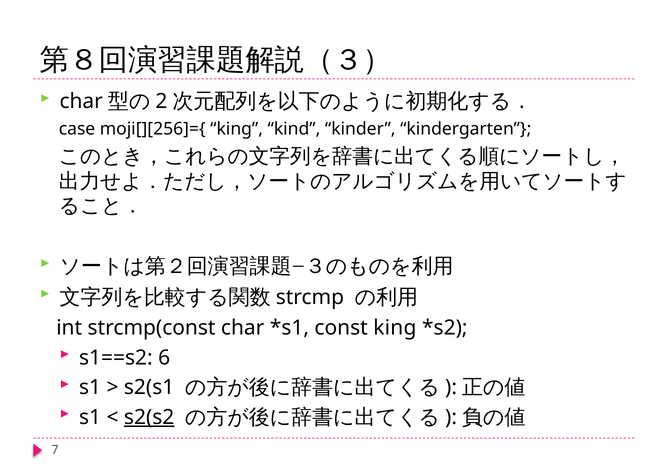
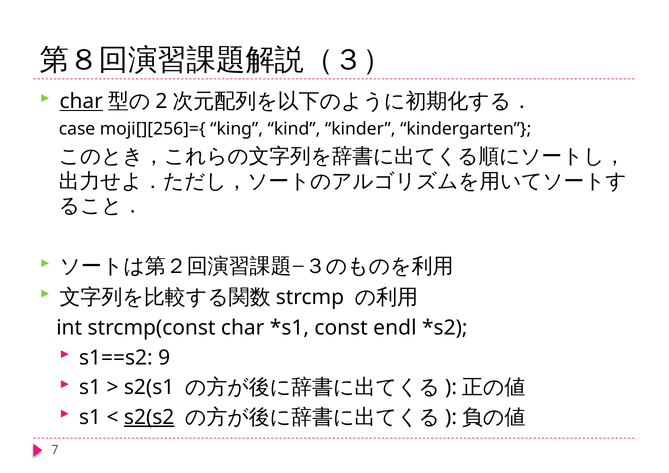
char underline: none -> present (81, 101)
const king: king -> endl (395, 328)
6: 6 -> 9 (164, 358)
